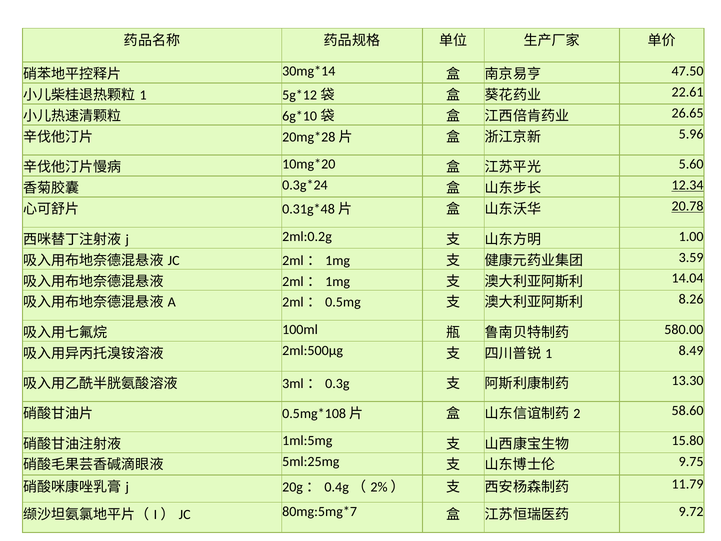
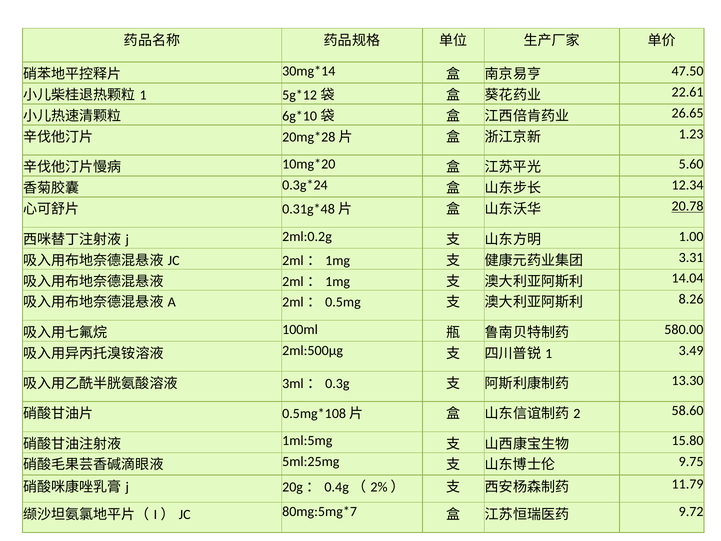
5.96: 5.96 -> 1.23 (691, 134)
12.34 underline: present -> none (688, 185)
3.59: 3.59 -> 3.31 (691, 257)
8.49: 8.49 -> 3.49 (691, 350)
